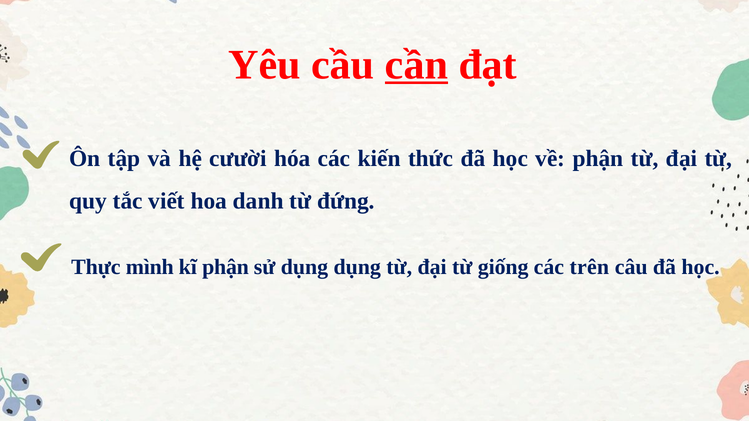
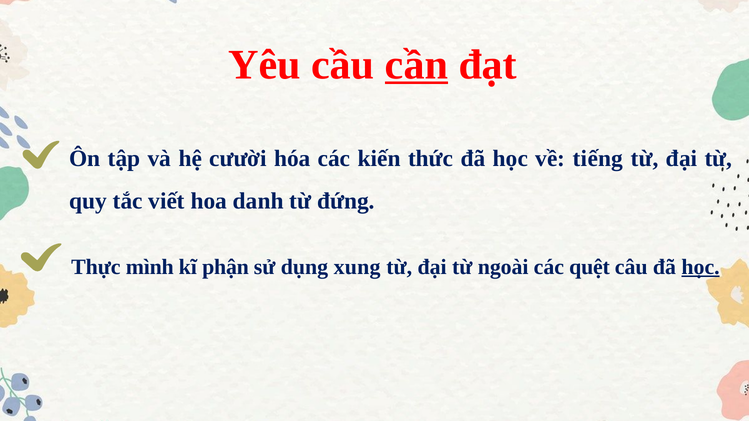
về phận: phận -> tiếng (598, 159)
dụng dụng: dụng -> xung (357, 267)
giống: giống -> ngoài (503, 267)
trên: trên -> quệt (590, 267)
học underline: none -> present (701, 267)
